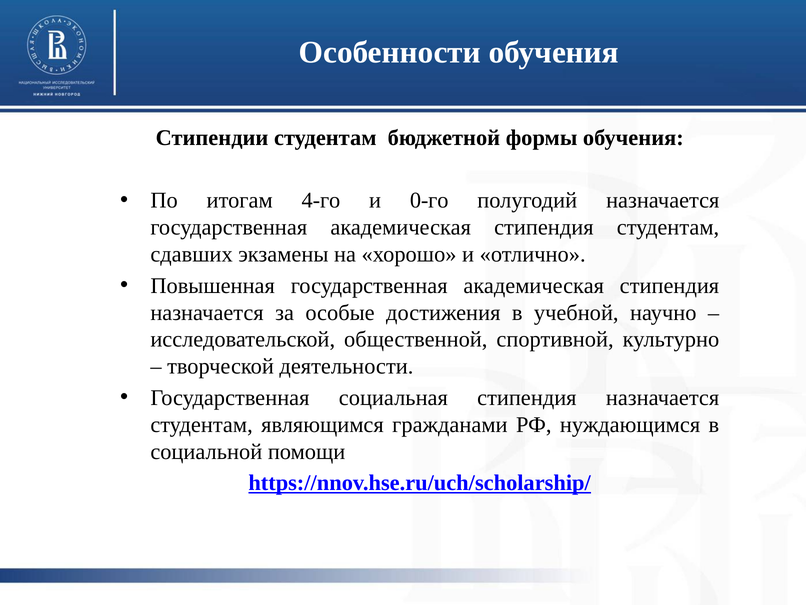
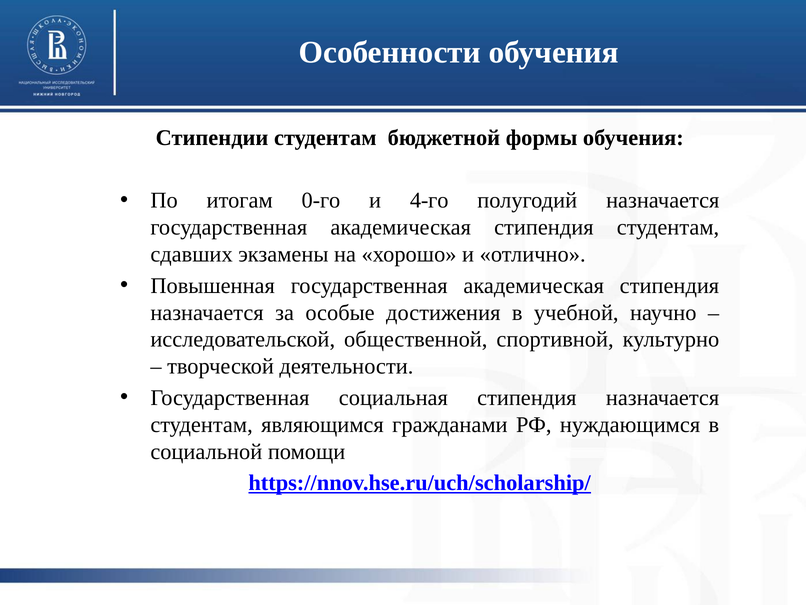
4-го: 4-го -> 0-го (321, 200)
0-го: 0-го -> 4-го (429, 200)
